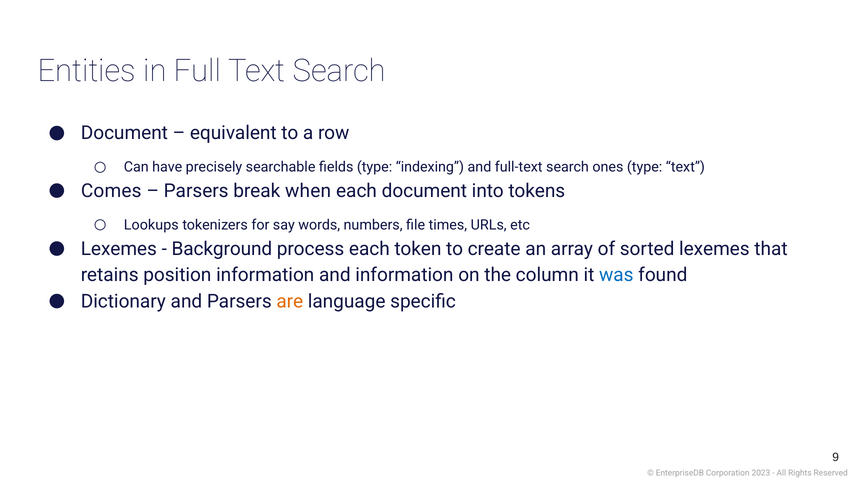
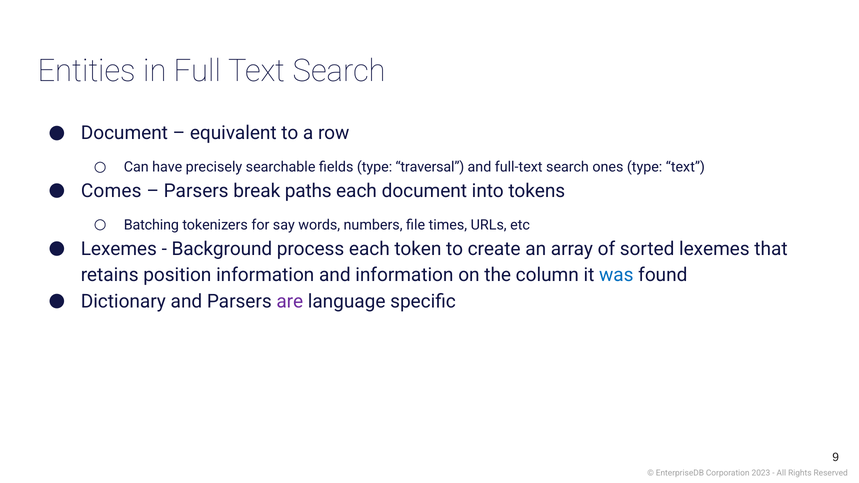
indexing: indexing -> traversal (430, 167)
when: when -> paths (308, 191)
Lookups: Lookups -> Batching (151, 225)
are colour: orange -> purple (290, 301)
